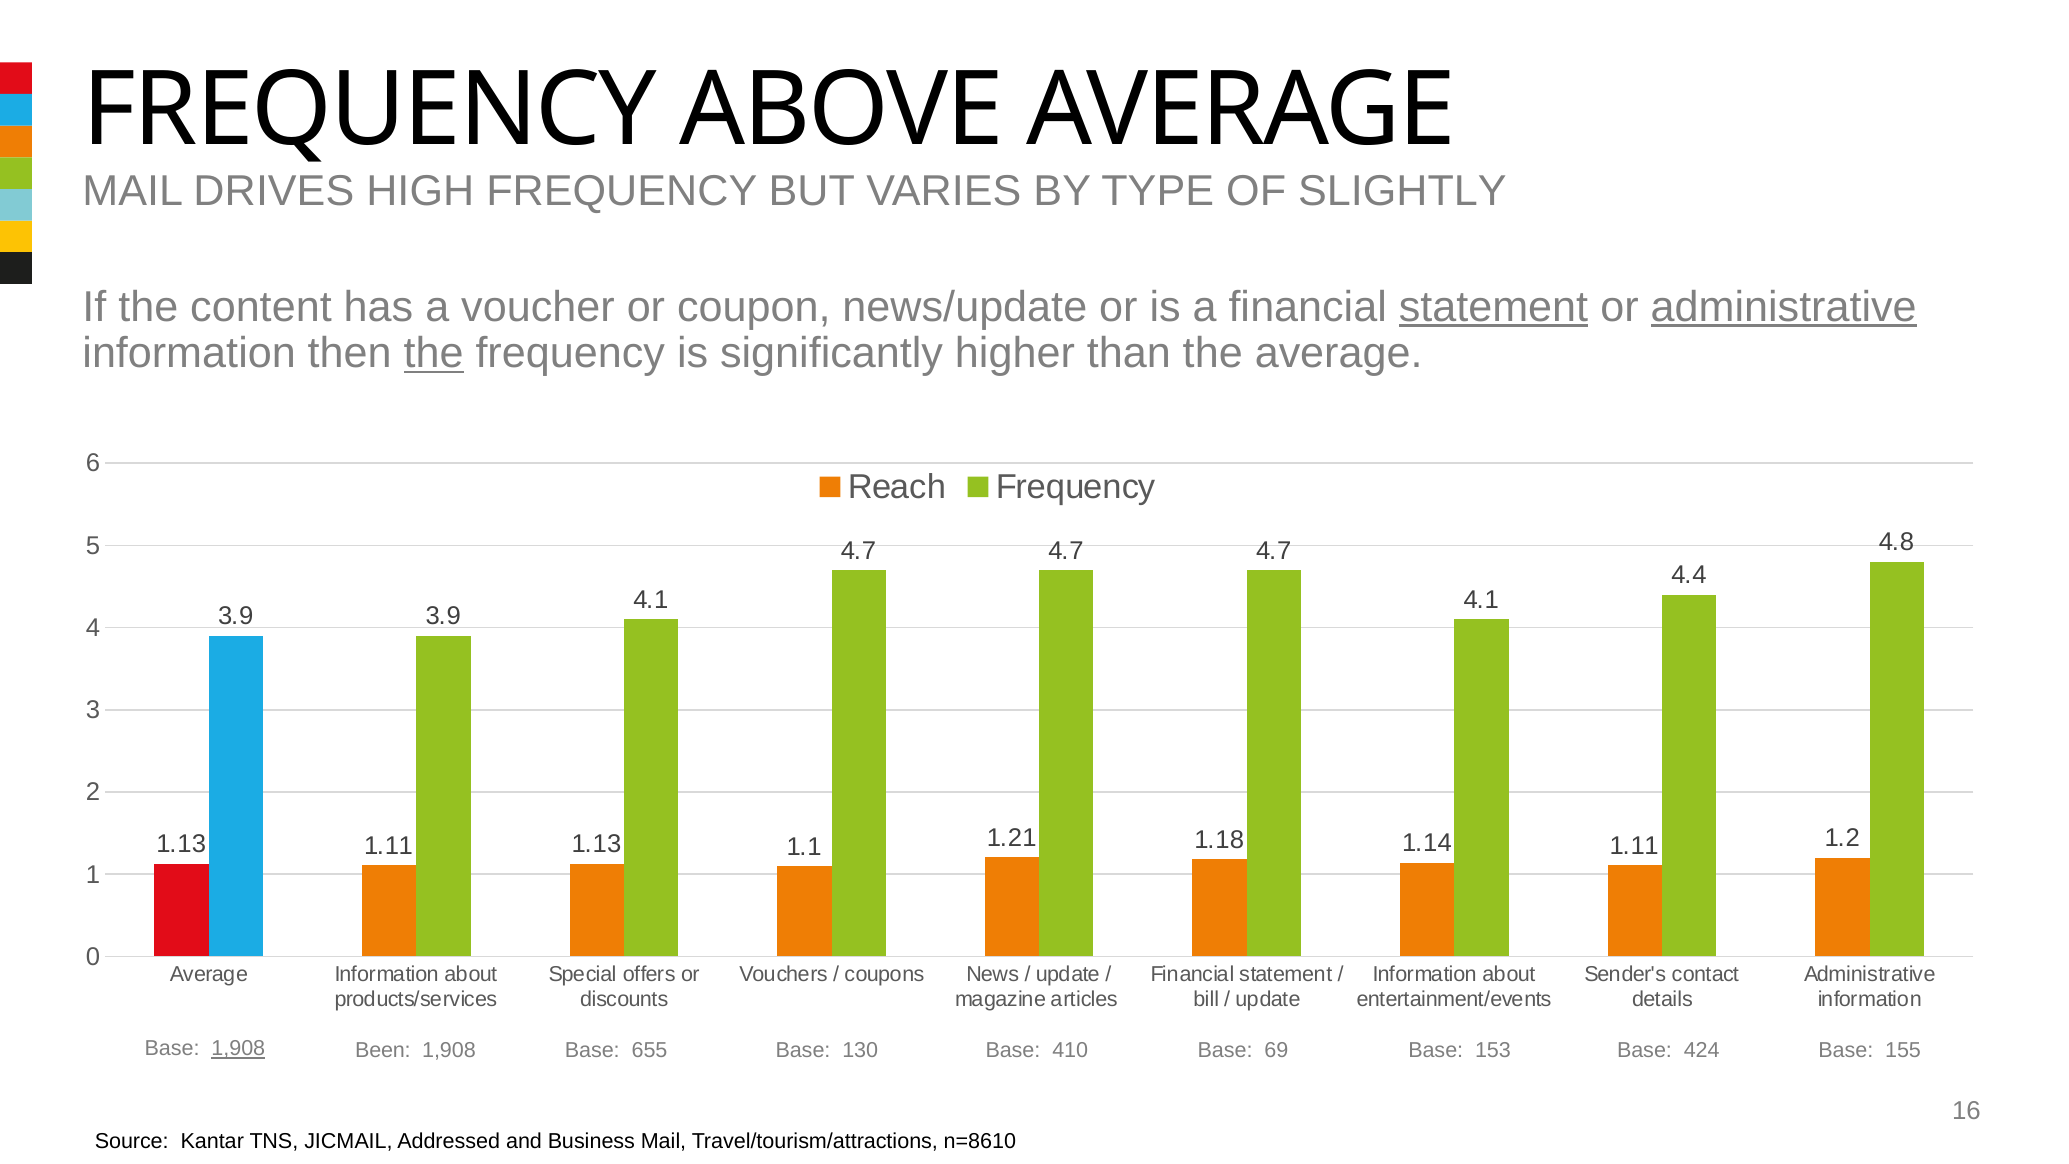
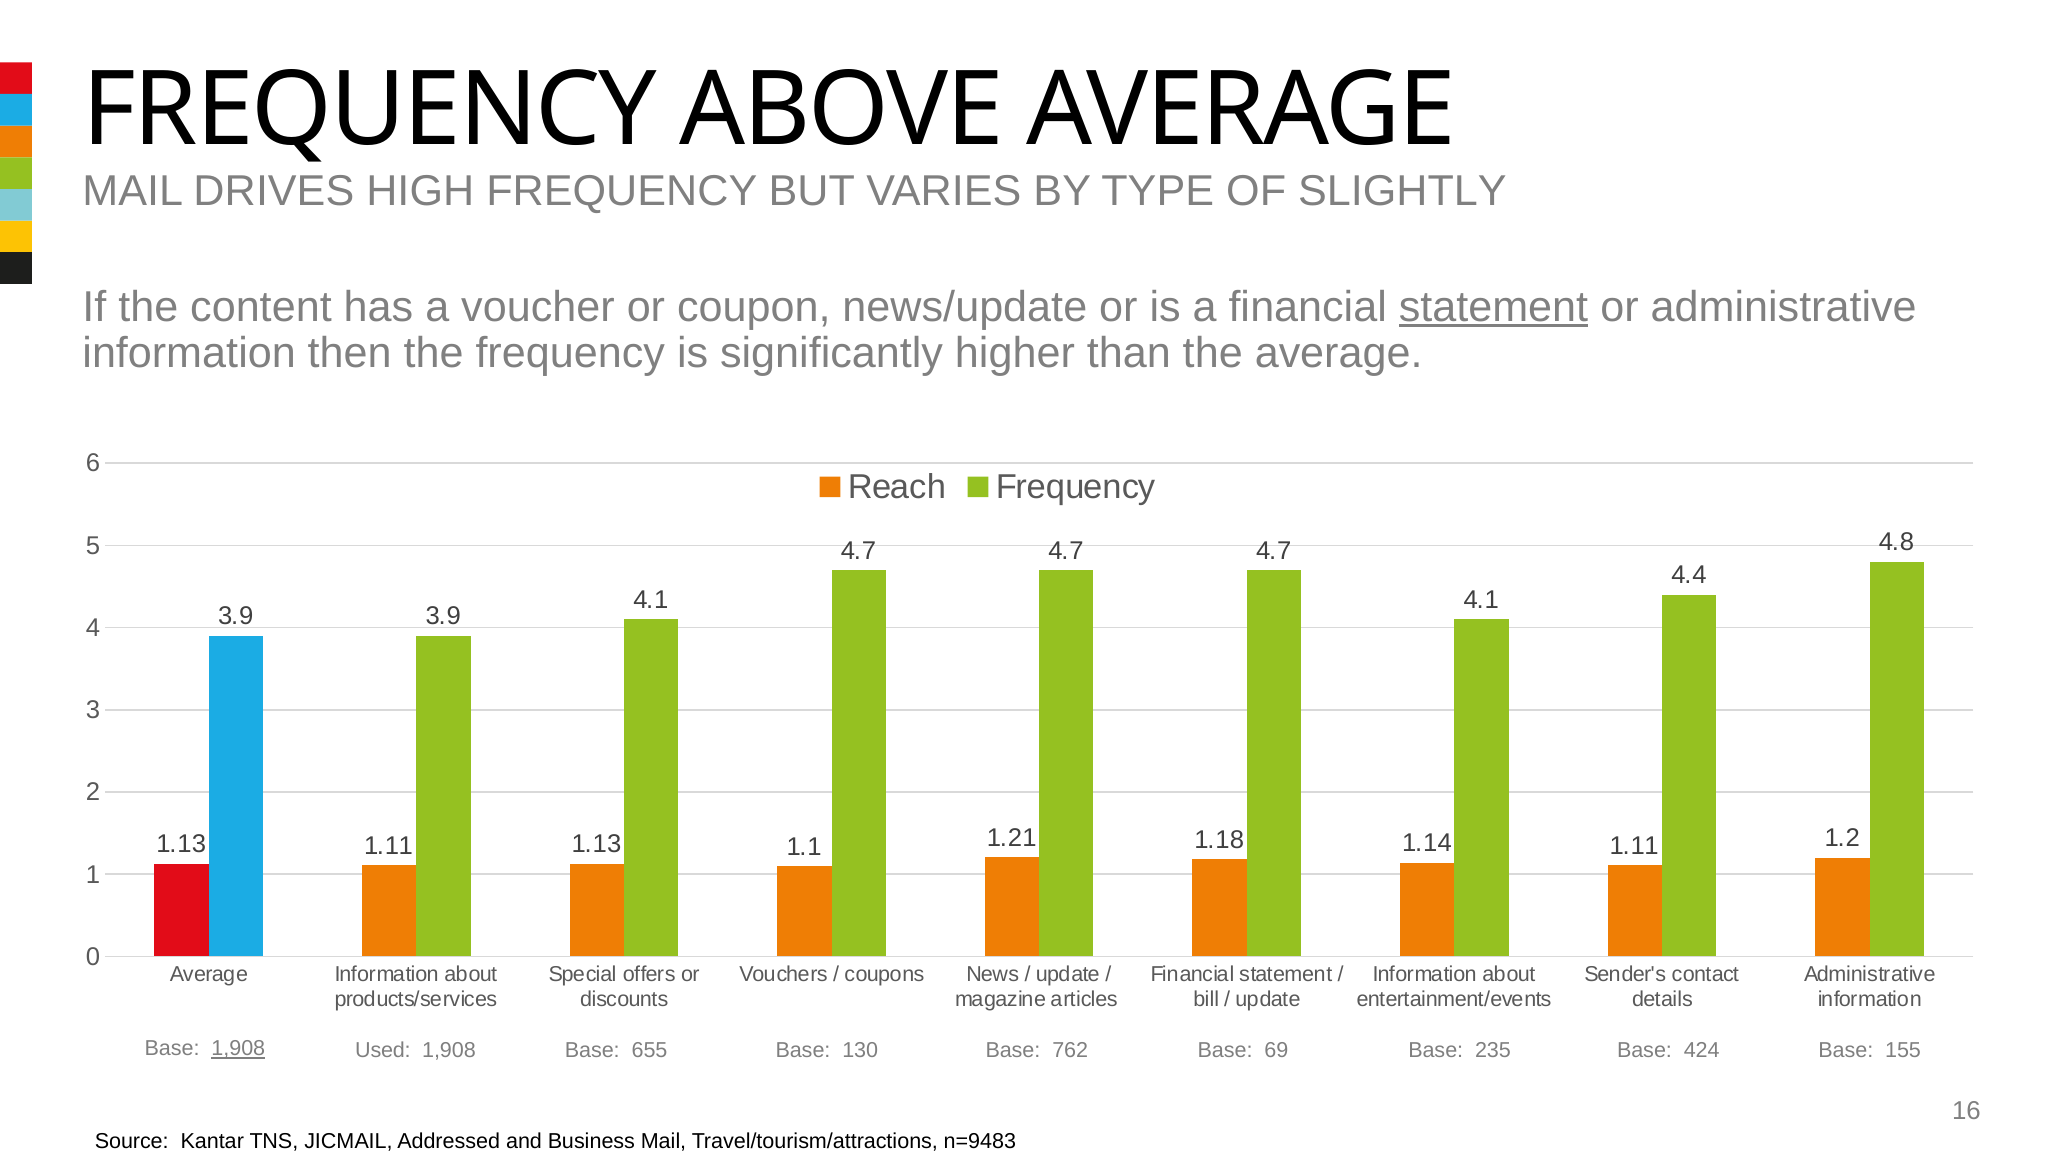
administrative underline: present -> none (1784, 307)
the underline: present -> none (434, 353)
153: 153 -> 235 (1493, 1050)
Been: Been -> Used (383, 1050)
410: 410 -> 762 (1070, 1050)
n=8610: n=8610 -> n=9483 (980, 1141)
